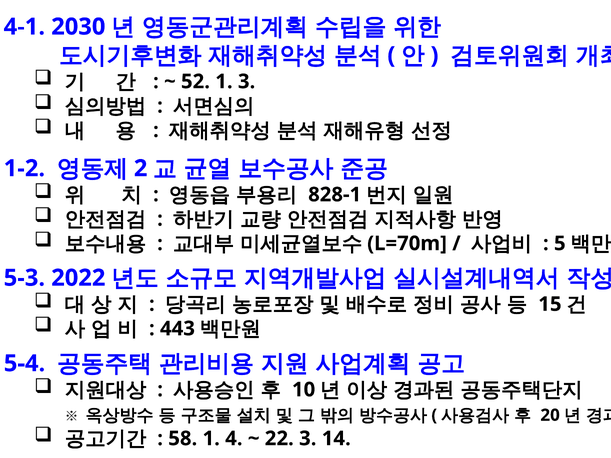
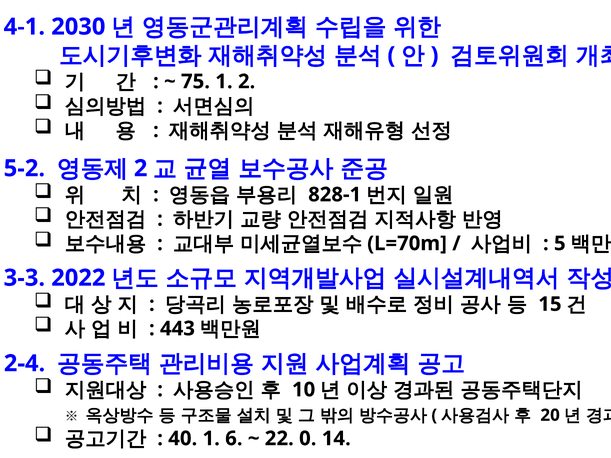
52: 52 -> 75 (195, 82)
1 3: 3 -> 2 (247, 82)
1-2: 1-2 -> 5-2 (24, 168)
5-3: 5-3 -> 3-3 (24, 278)
5-4: 5-4 -> 2-4 (25, 364)
58: 58 -> 40 (183, 439)
4: 4 -> 6 (234, 439)
22 3: 3 -> 0 (308, 439)
